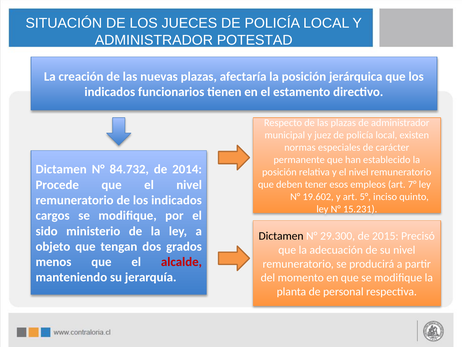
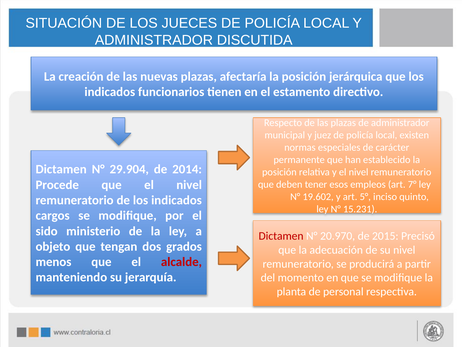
POTESTAD: POTESTAD -> DISCUTIDA (255, 40)
84.732: 84.732 -> 29.904 (129, 169)
Dictamen colour: black -> red (281, 236)
29.300: 29.300 -> 20.970 (338, 236)
